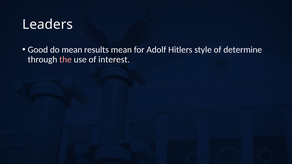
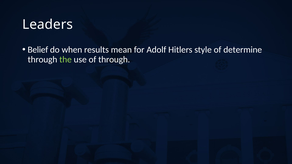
Good: Good -> Belief (38, 50)
do mean: mean -> when (72, 50)
the colour: pink -> light green (65, 60)
of interest: interest -> through (114, 60)
